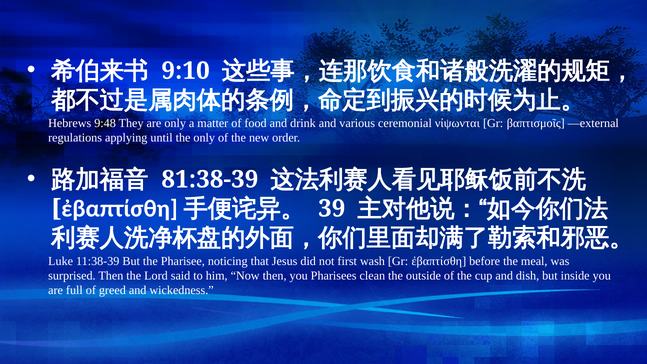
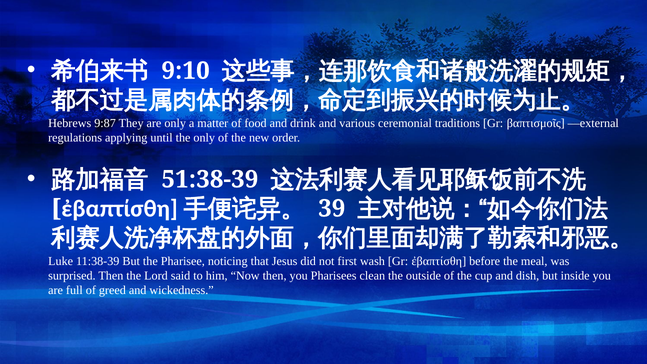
9:48: 9:48 -> 9:87 (105, 123)
νίψωνται: νίψωνται -> traditions (457, 123)
81:38-39: 81:38-39 -> 51:38-39 (210, 179)
